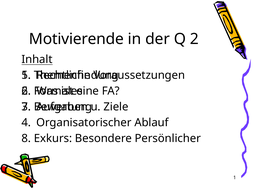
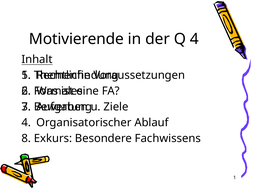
Q 2: 2 -> 4 (194, 39)
Persönlicher: Persönlicher -> Fachwissens (168, 138)
